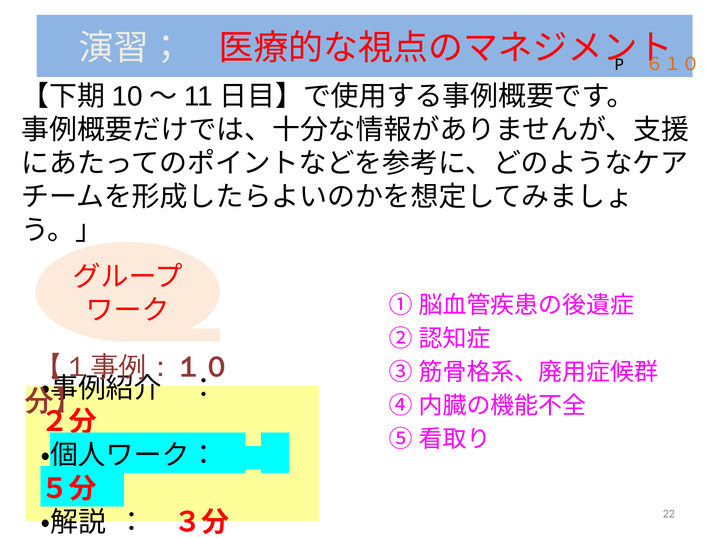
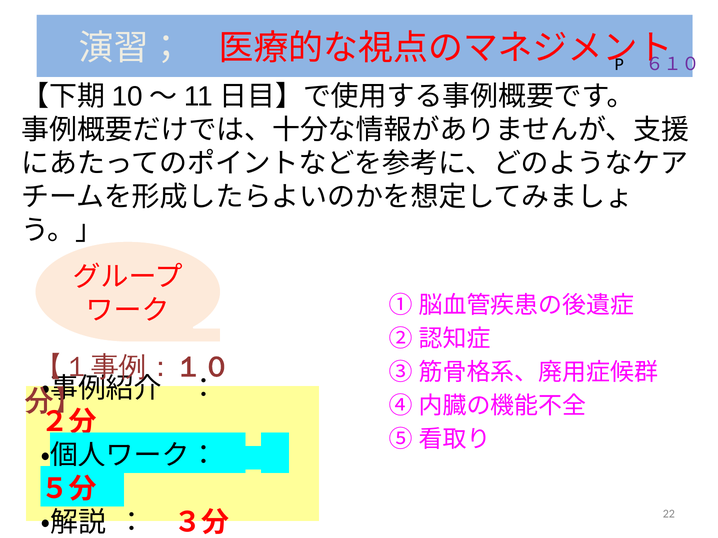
６１０ colour: orange -> purple (673, 64)
